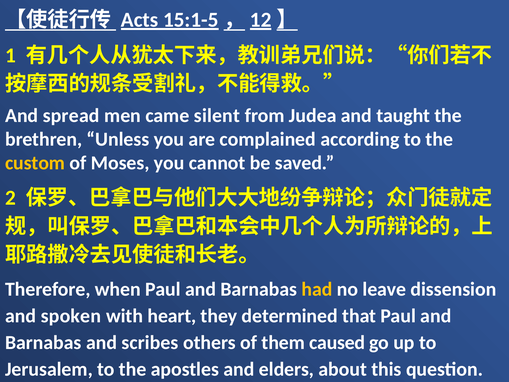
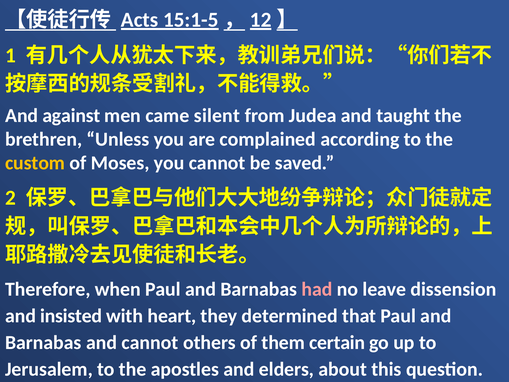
spread: spread -> against (71, 115)
had colour: yellow -> pink (317, 289)
spoken: spoken -> insisted (71, 316)
and scribes: scribes -> cannot (150, 342)
caused: caused -> certain (337, 342)
